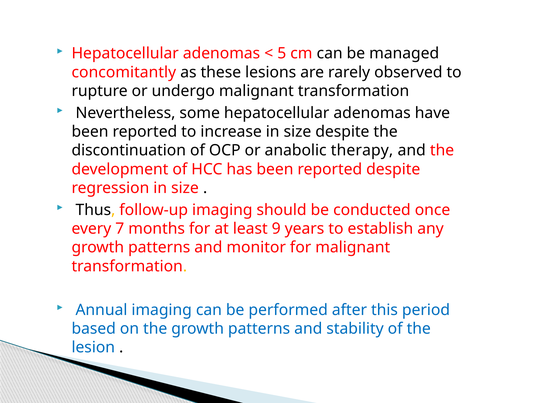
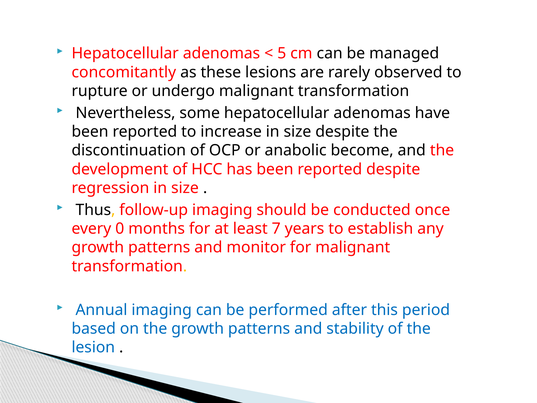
therapy: therapy -> become (362, 150)
7: 7 -> 0 (120, 229)
9: 9 -> 7 (276, 229)
